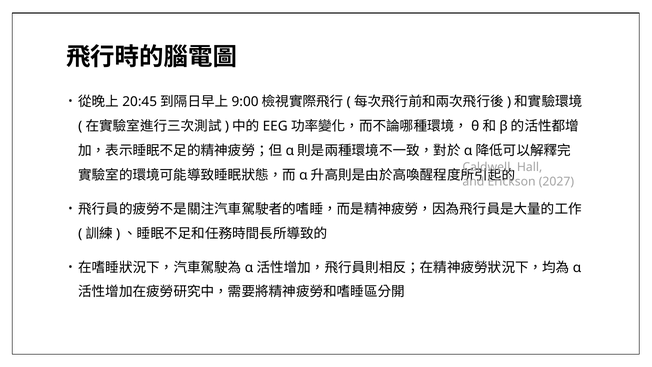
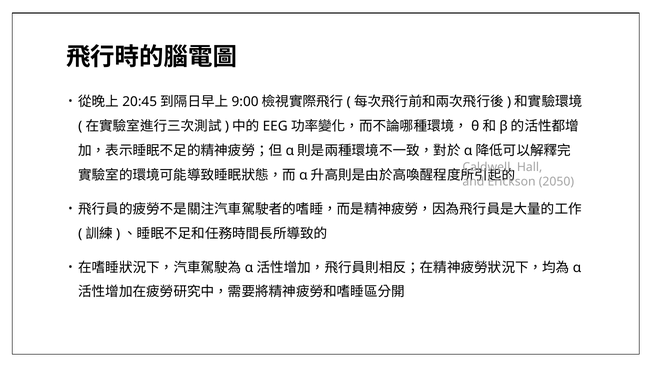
2027: 2027 -> 2050 (556, 182)
